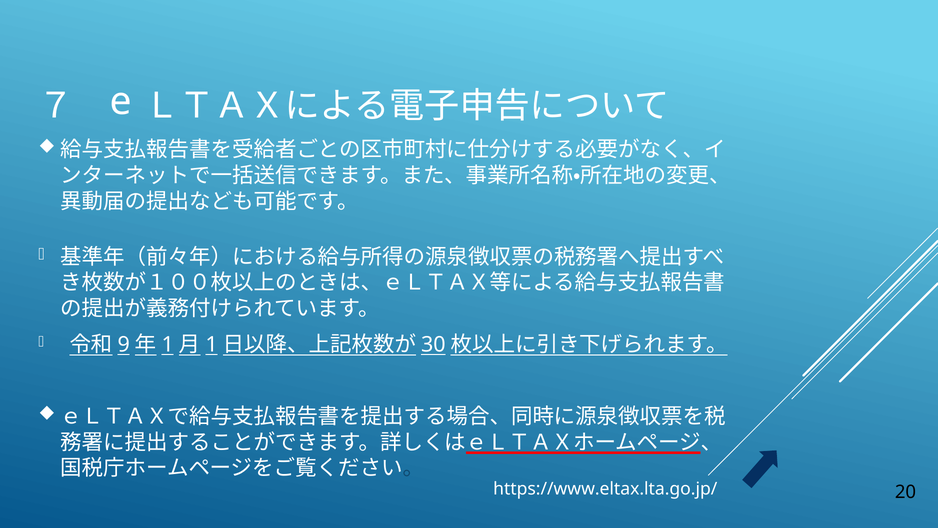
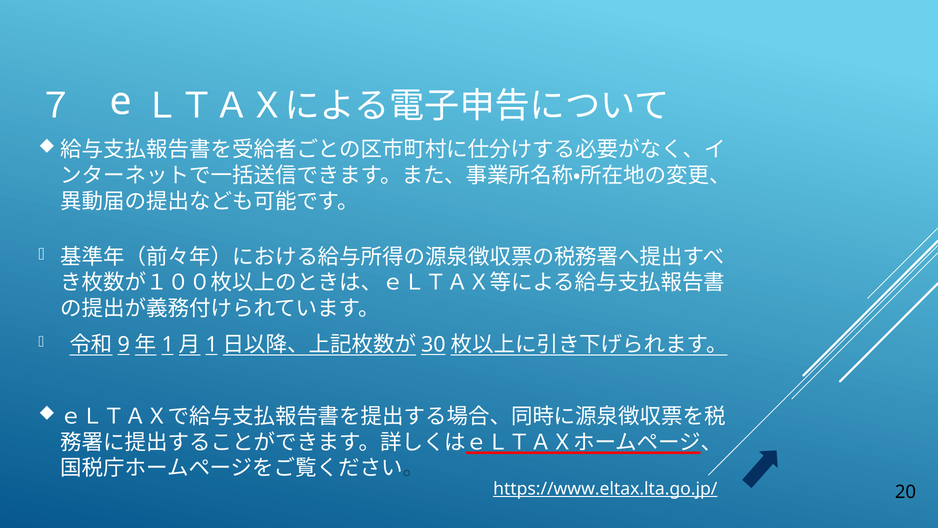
https://www.eltax.lta.go.jp/ underline: none -> present (605, 489)
